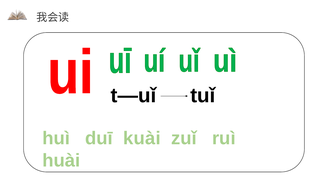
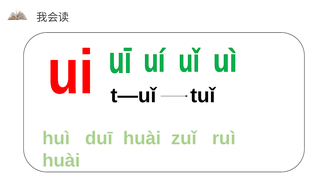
duī kuài: kuài -> huài (142, 138)
